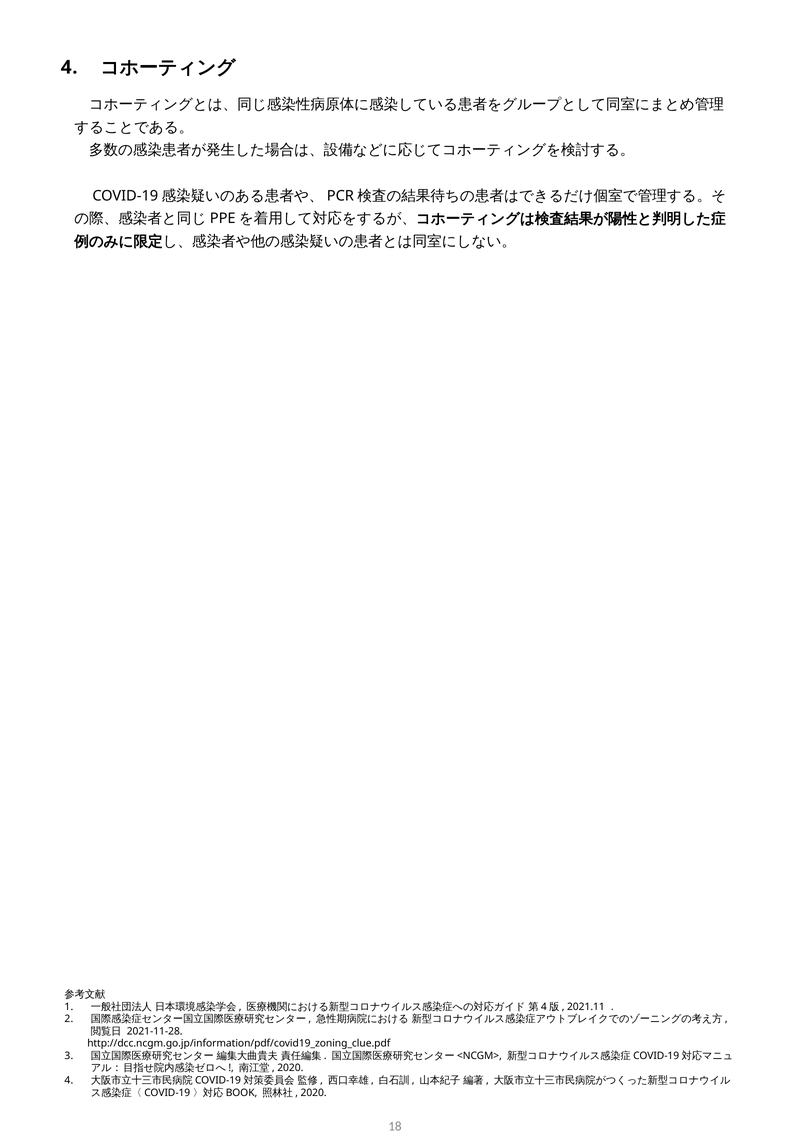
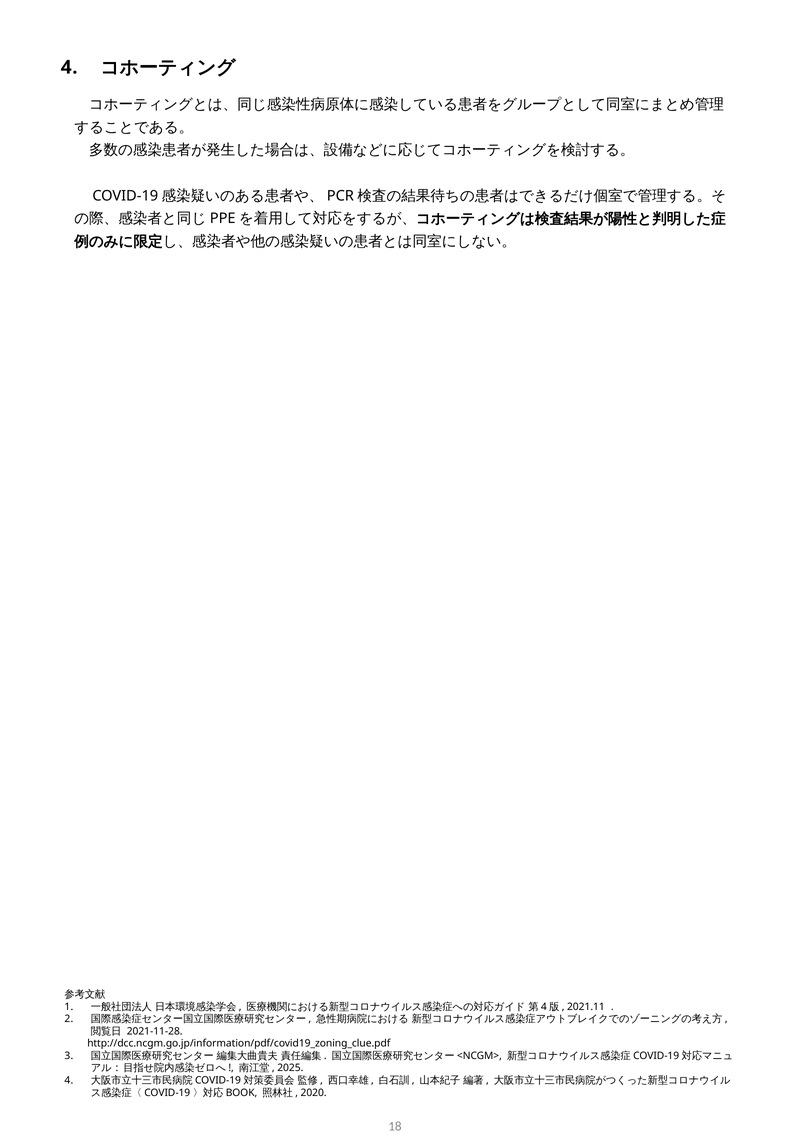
2020: 2020 -> 2025 (290, 1068)
